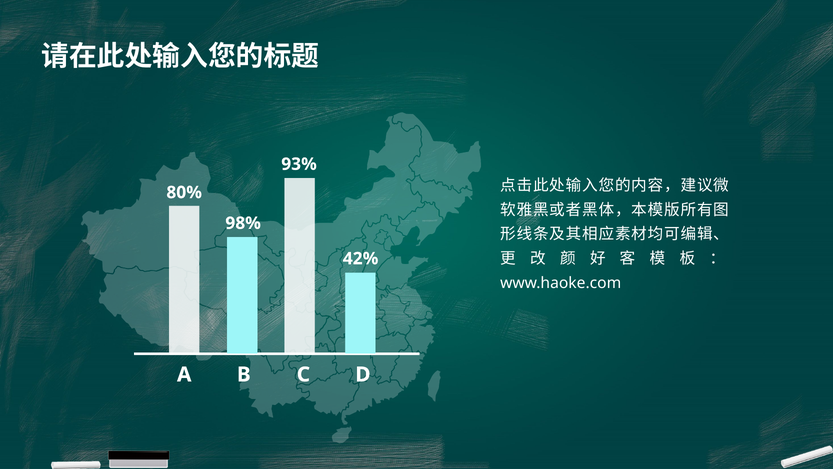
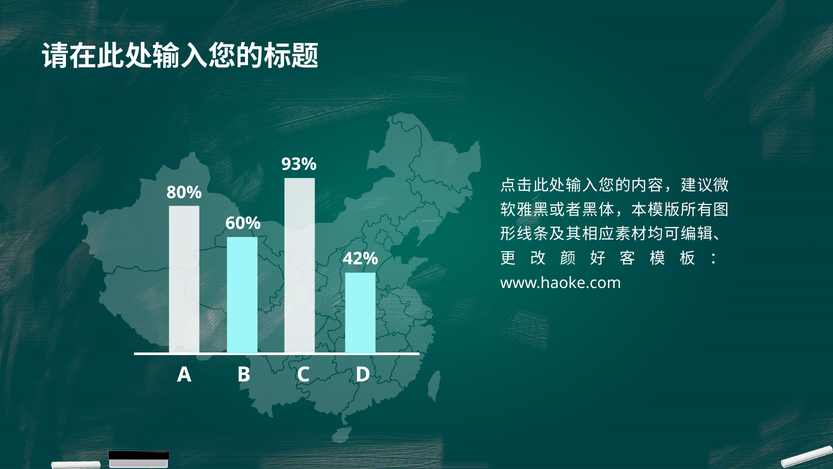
98%: 98% -> 60% (243, 223)
